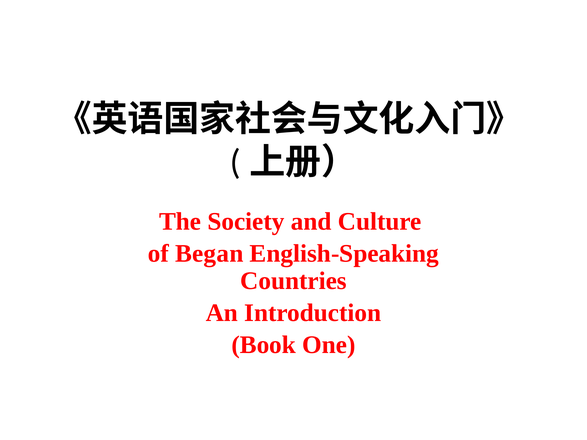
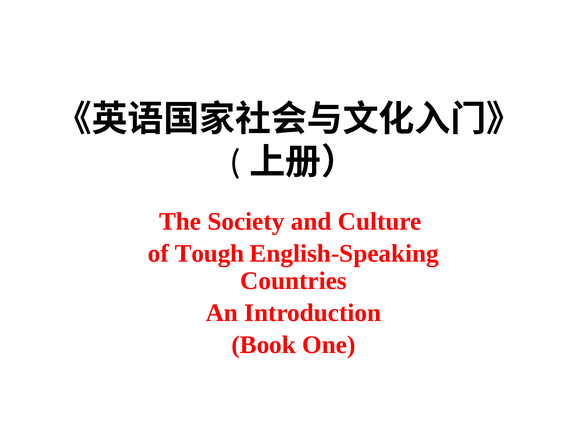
Began: Began -> Tough (210, 254)
